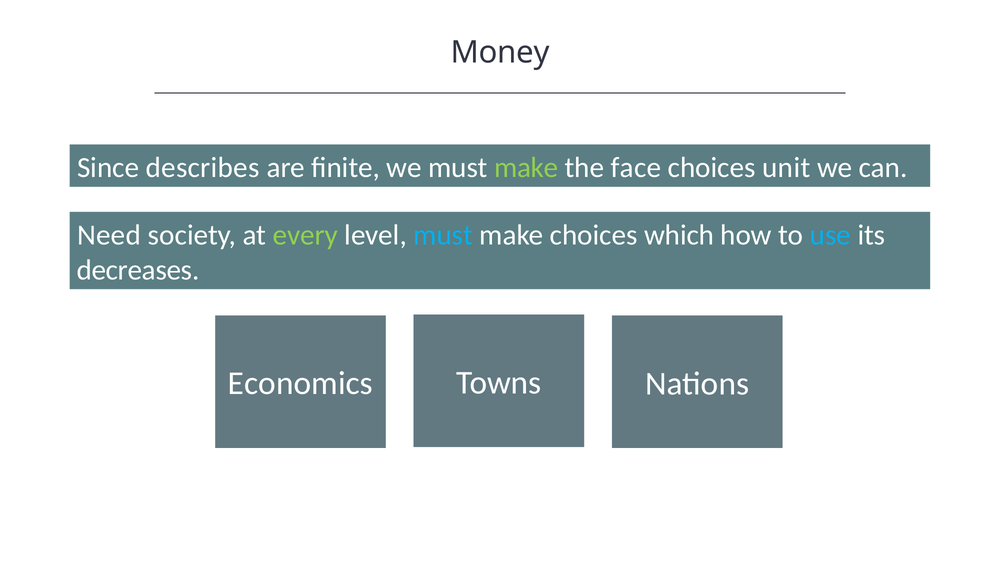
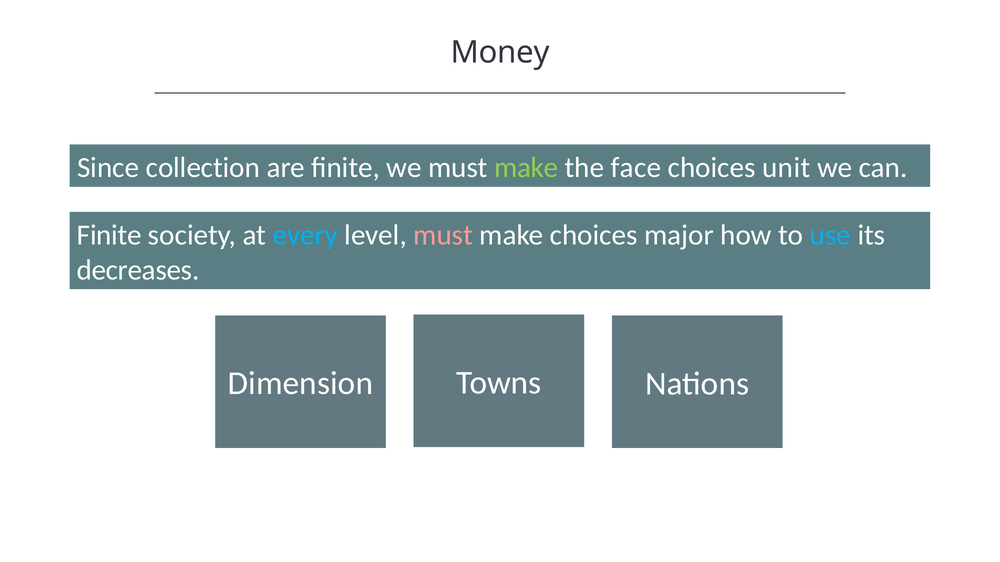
describes: describes -> collection (203, 168)
Need: Need -> Finite (109, 235)
every colour: light green -> light blue (305, 235)
must colour: light blue -> pink (443, 235)
which: which -> major (679, 235)
Economics: Economics -> Dimension (300, 383)
